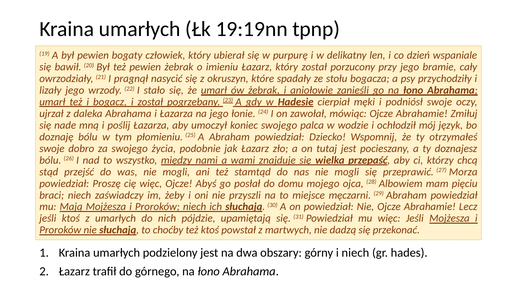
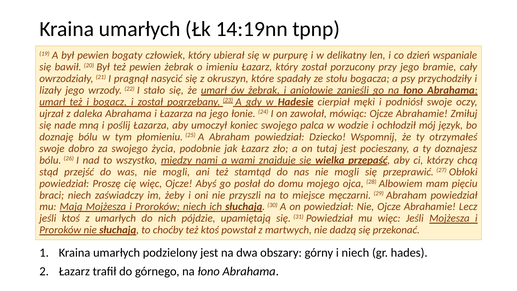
19:19nn: 19:19nn -> 14:19nn (252, 29)
Morza: Morza -> Obłoki (463, 172)
